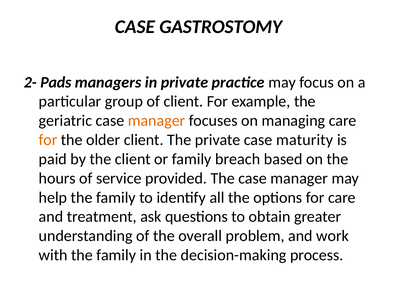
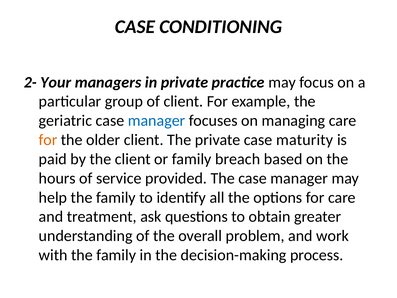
GASTROSTOMY: GASTROSTOMY -> CONDITIONING (221, 27)
Pads: Pads -> Your (56, 82)
manager colour: orange -> blue (157, 121)
